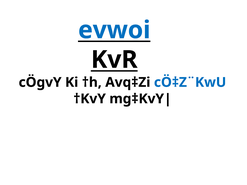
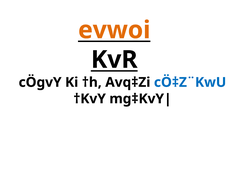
evwoi colour: blue -> orange (114, 30)
